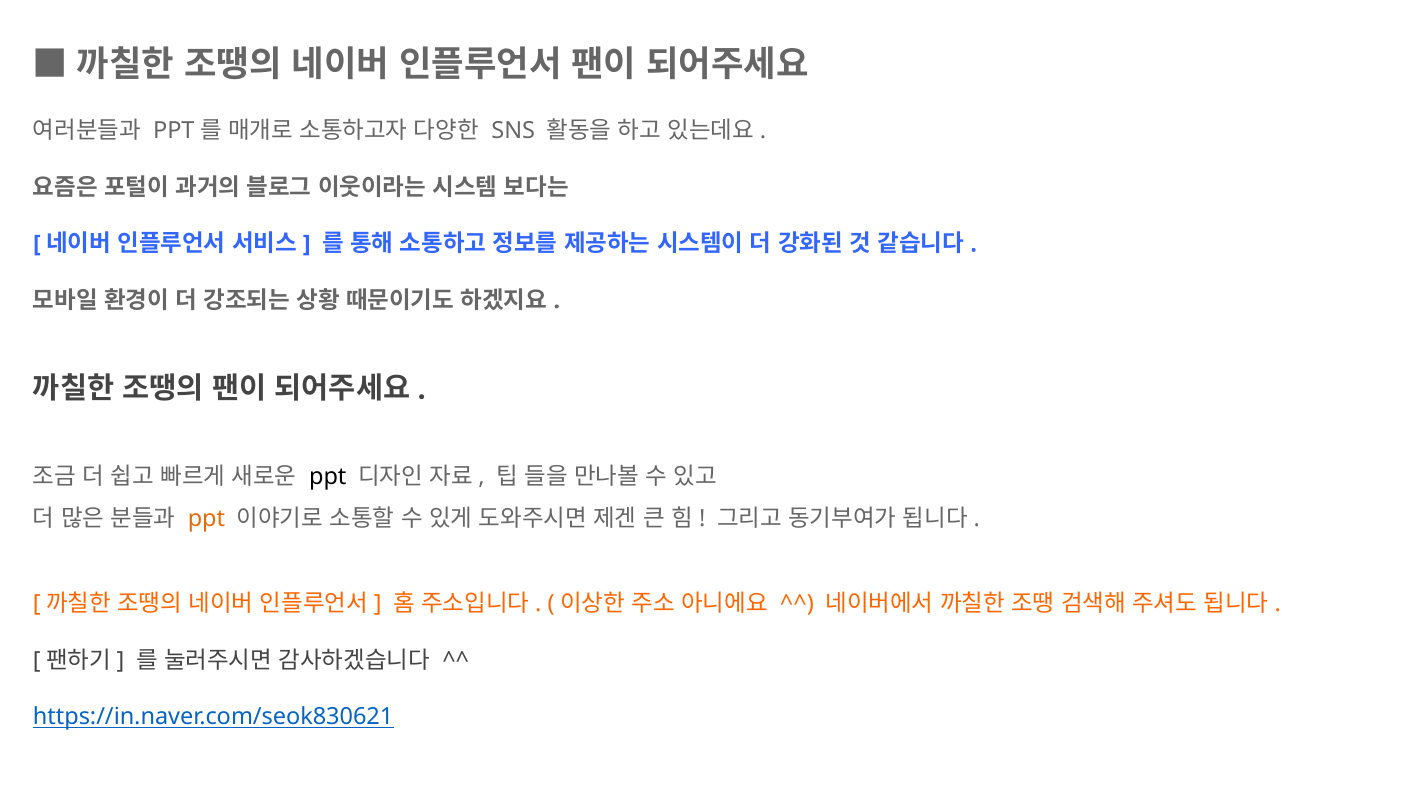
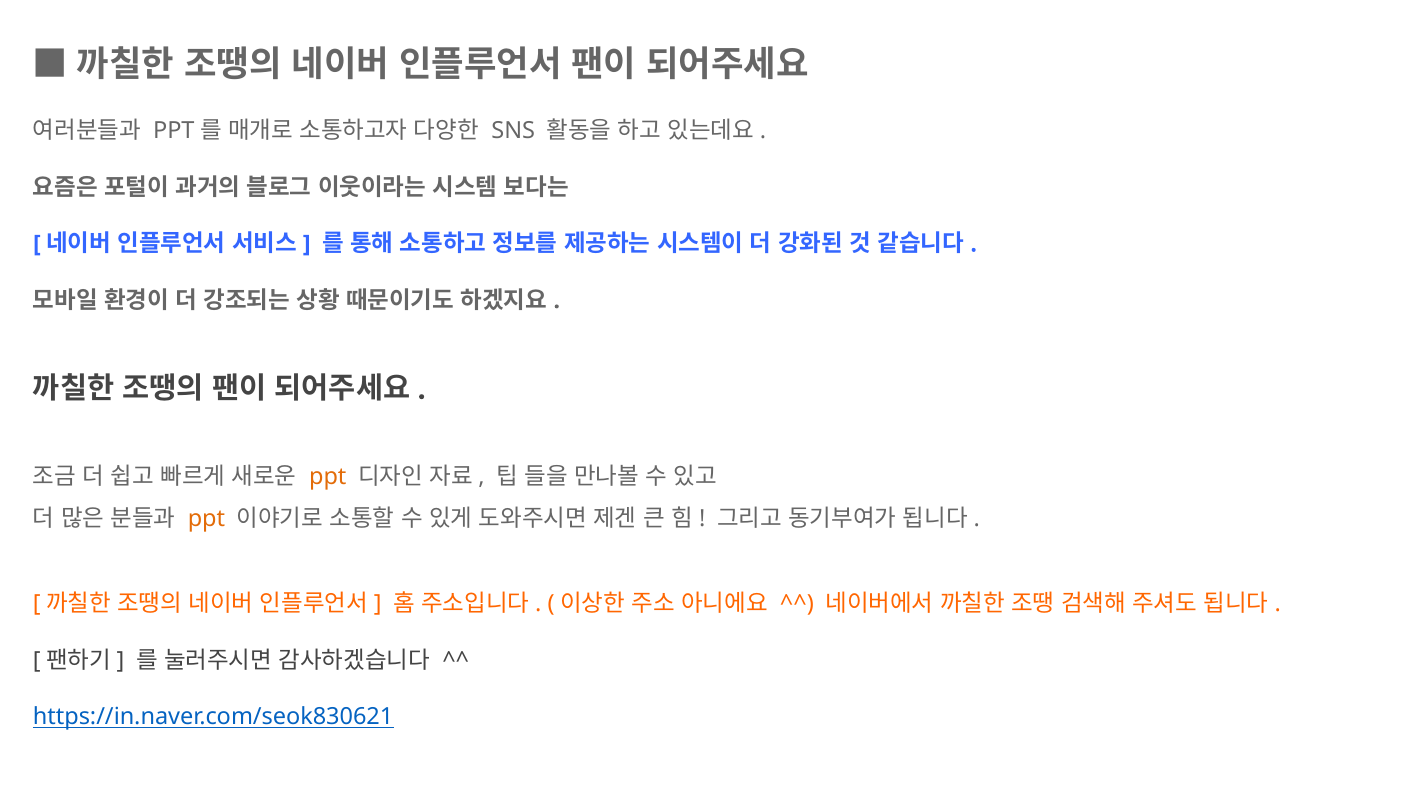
ppt colour: black -> orange (328, 477)
